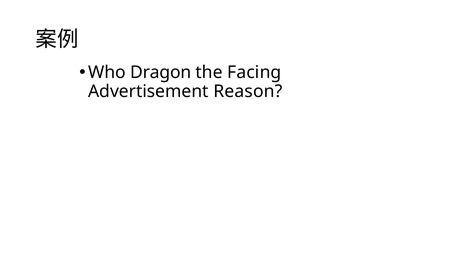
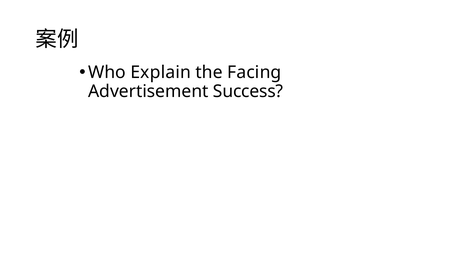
Dragon: Dragon -> Explain (161, 72)
Reason: Reason -> Success (248, 91)
